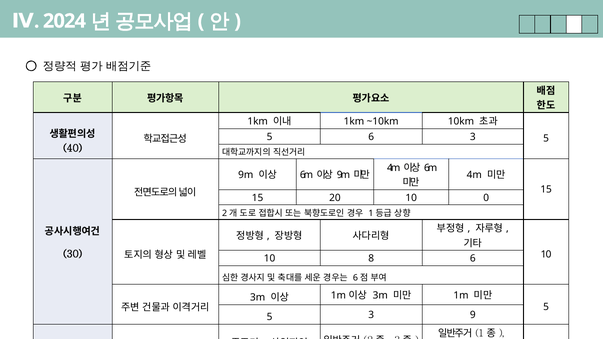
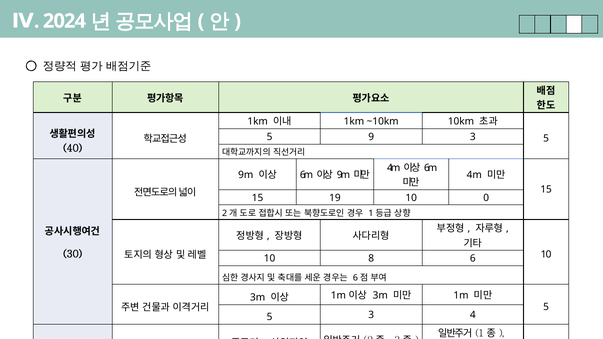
5 6: 6 -> 9 (371, 137)
20: 20 -> 19 (335, 198)
9: 9 -> 4 (473, 315)
